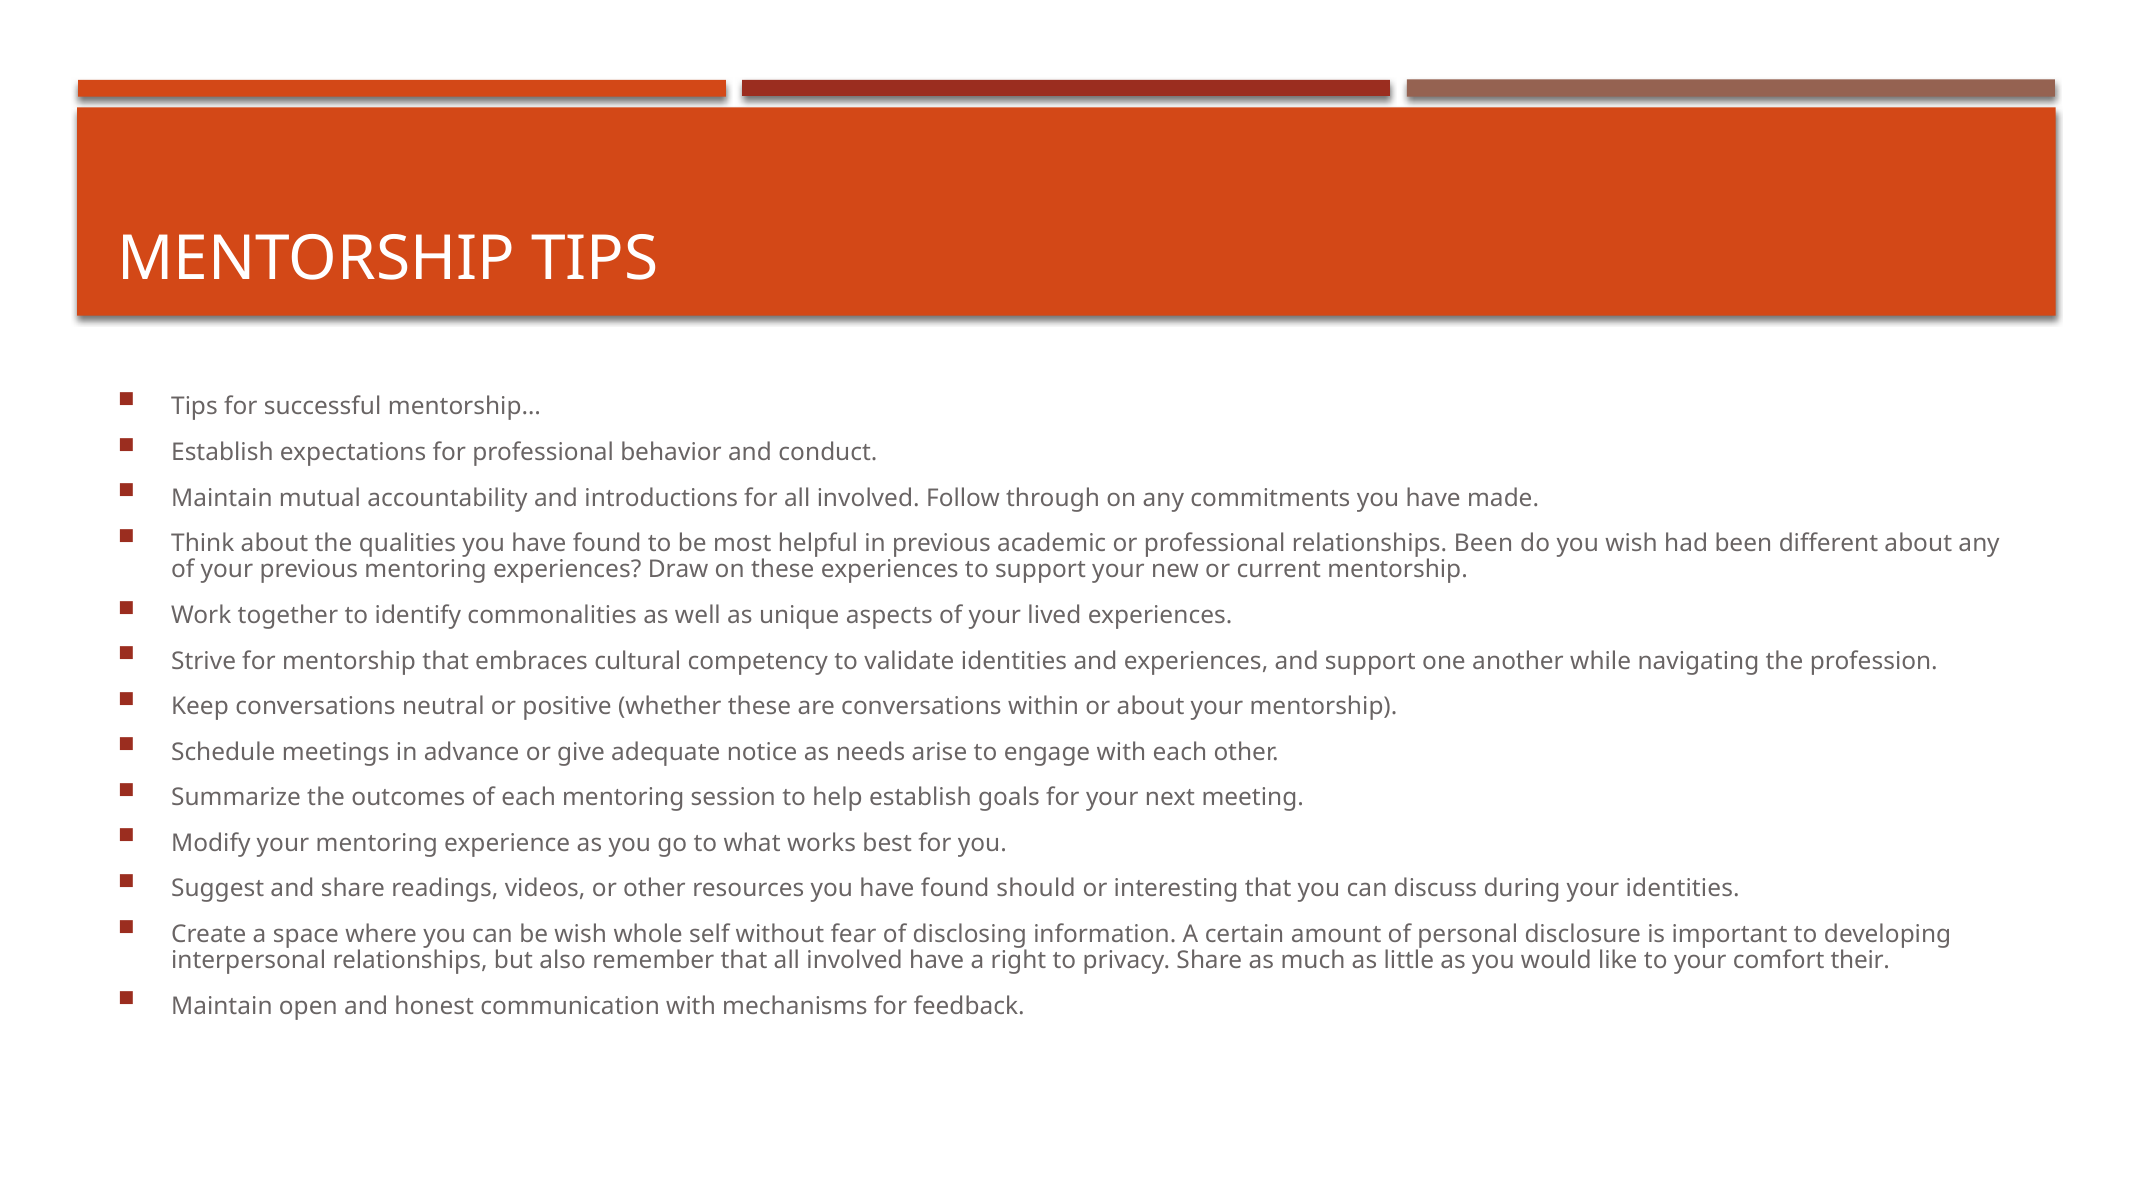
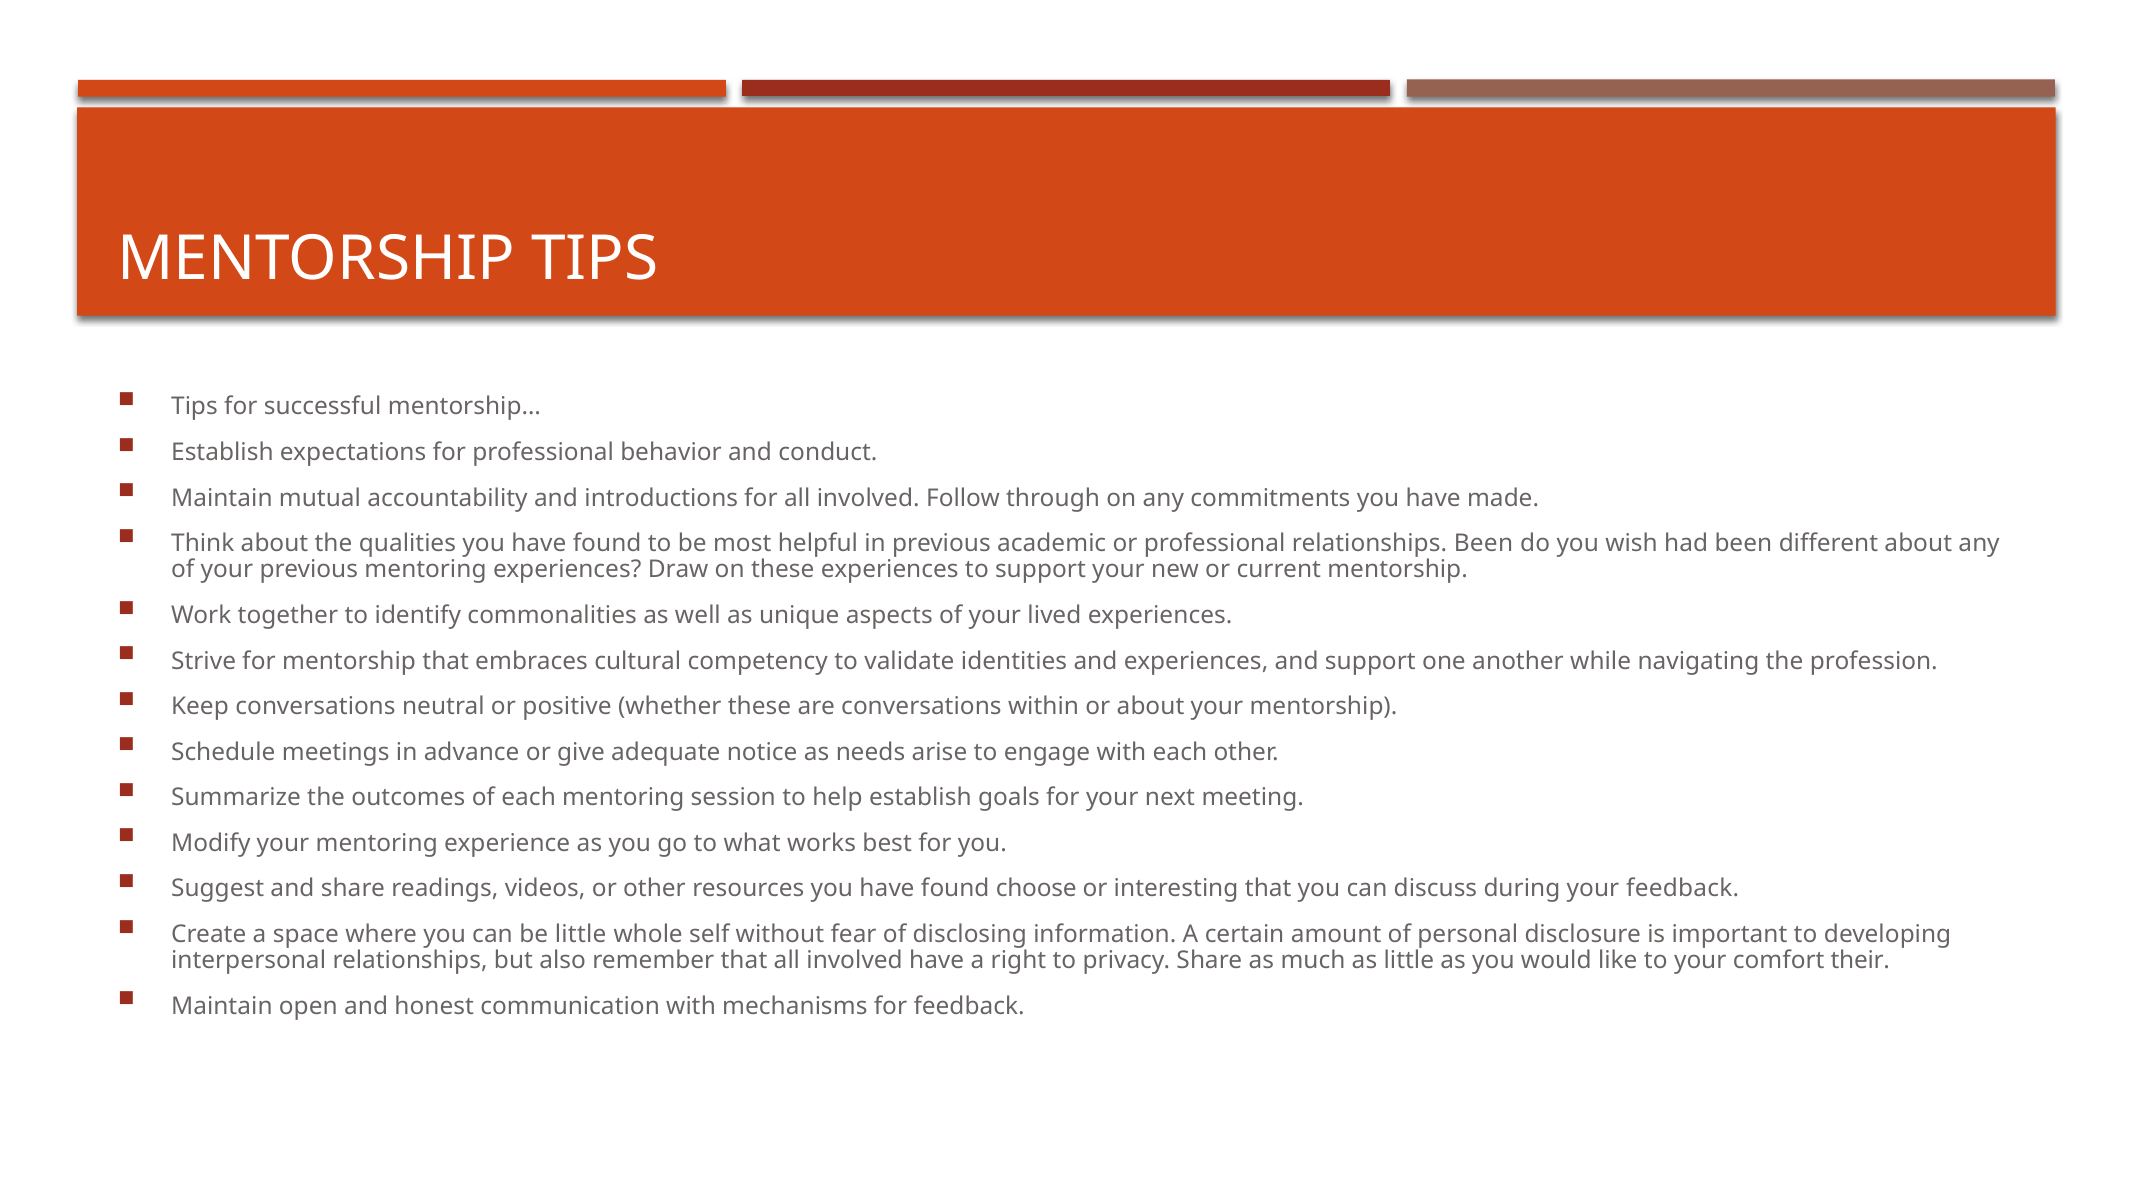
should: should -> choose (1036, 889)
your identities: identities -> feedback (1683, 889)
be wish: wish -> little (581, 934)
